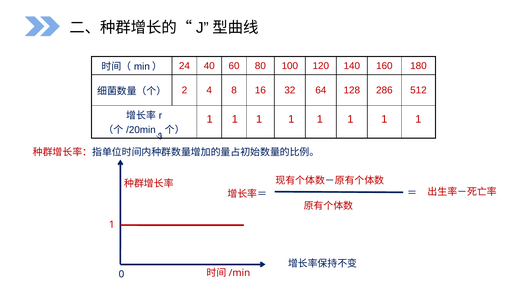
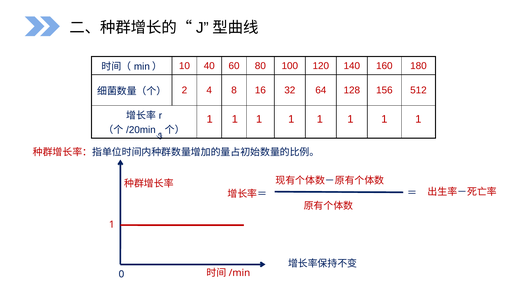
24: 24 -> 10 (184, 66)
286: 286 -> 156 (384, 90)
